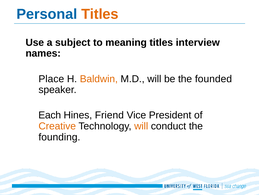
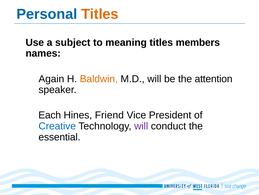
interview: interview -> members (198, 42)
Place: Place -> Again (51, 79)
founded: founded -> attention (214, 79)
Creative colour: orange -> blue (57, 126)
will colour: orange -> purple (141, 126)
founding: founding -> essential (59, 137)
